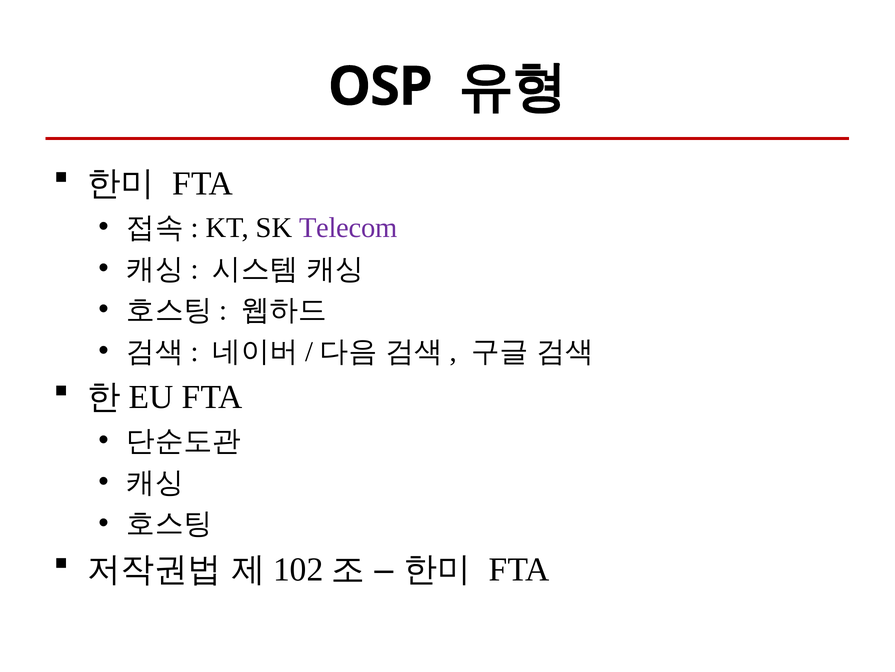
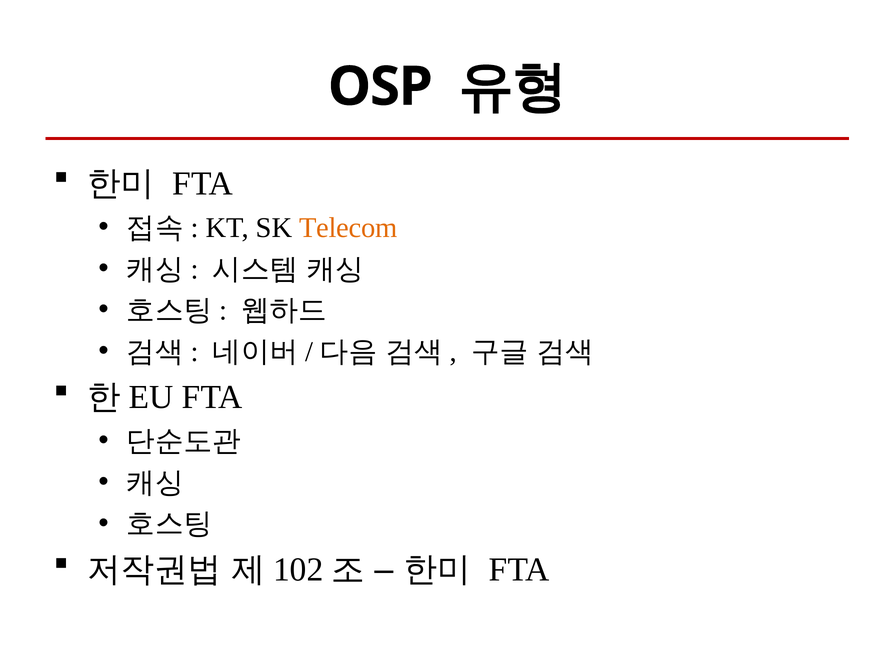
Telecom colour: purple -> orange (348, 228)
